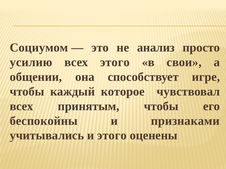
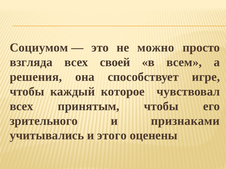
анализ: анализ -> можно (156, 48)
усилию: усилию -> взгляда (31, 62)
всех этого: этого -> своей (115, 62)
свои: свои -> всем (184, 62)
общении: общении -> решения (36, 77)
беспокойны: беспокойны -> зрительного (44, 121)
